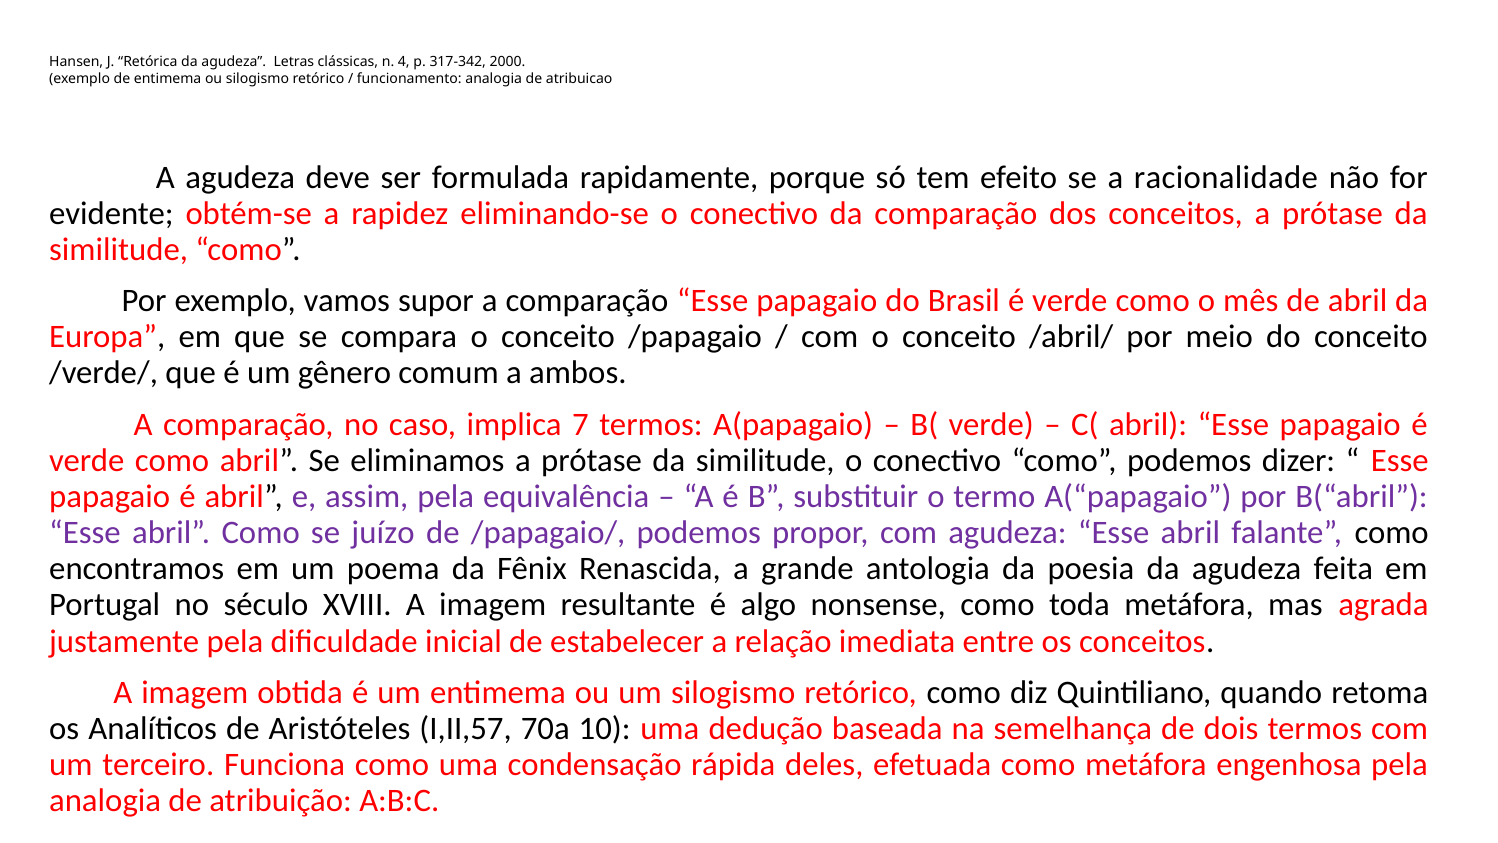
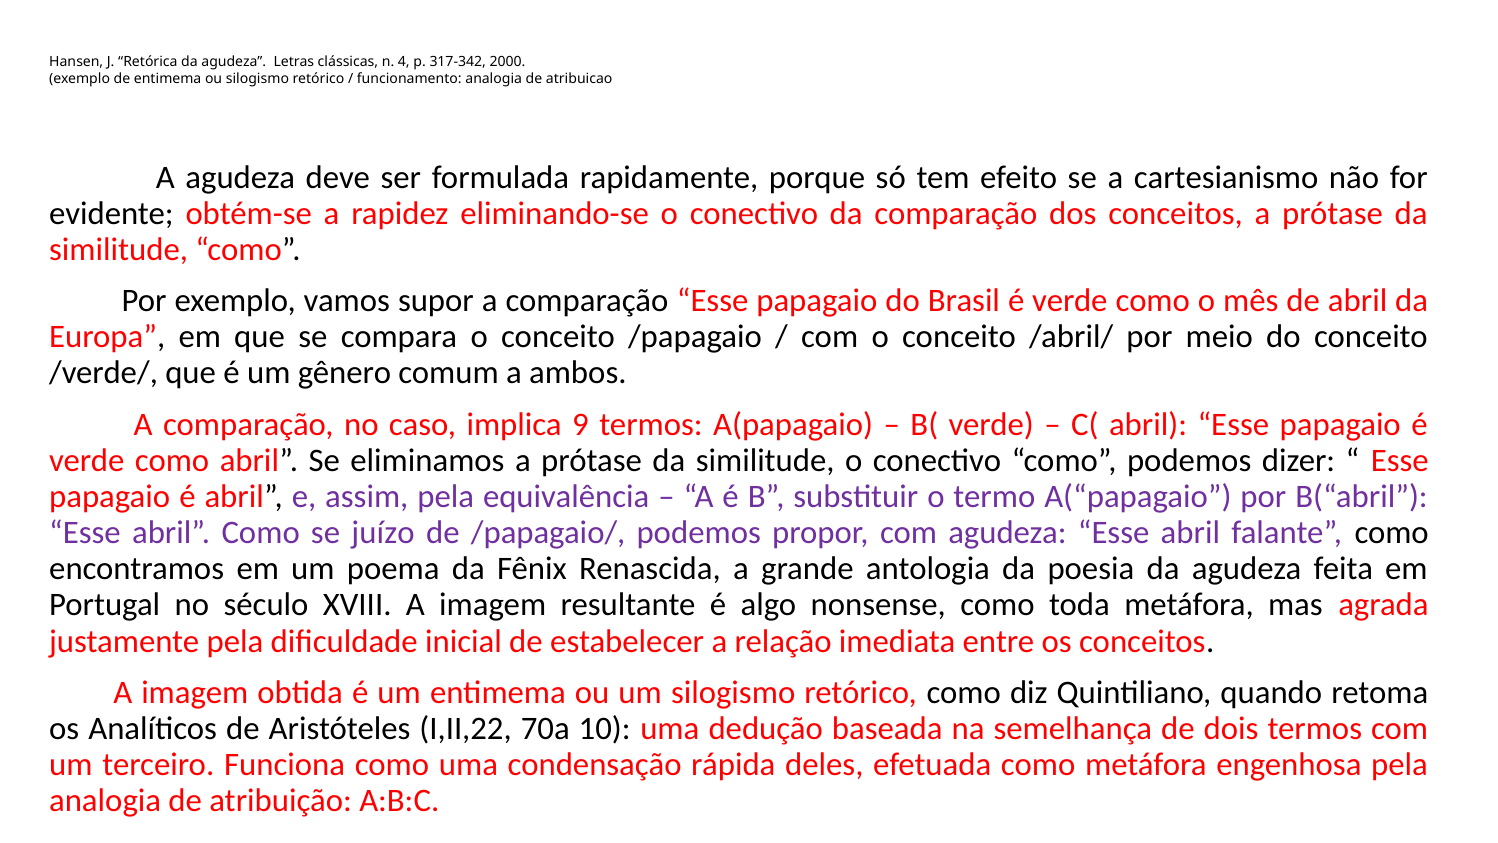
racionalidade: racionalidade -> cartesianismo (1226, 177)
7: 7 -> 9 (580, 425)
I,II,57: I,II,57 -> I,II,22 (466, 729)
